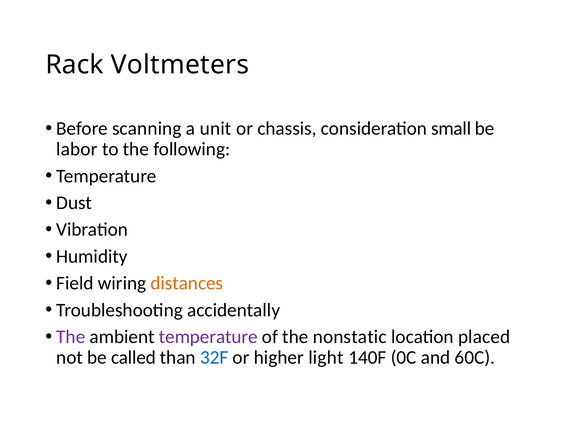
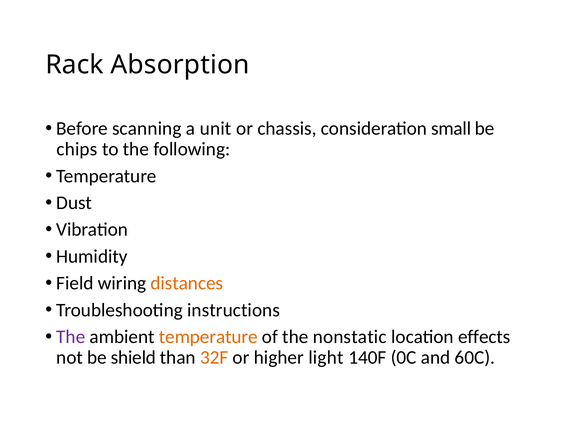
Voltmeters: Voltmeters -> Absorption (180, 65)
labor: labor -> chips (77, 149)
accidentally: accidentally -> instructions (234, 310)
temperature colour: purple -> orange (208, 337)
placed: placed -> effects (484, 337)
called: called -> shield (133, 357)
32F colour: blue -> orange (214, 357)
